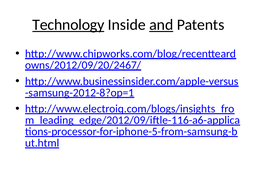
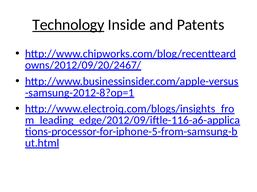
and underline: present -> none (161, 25)
